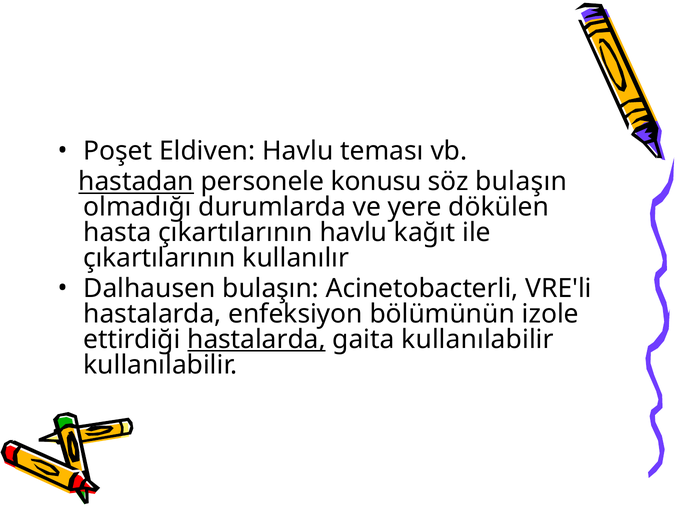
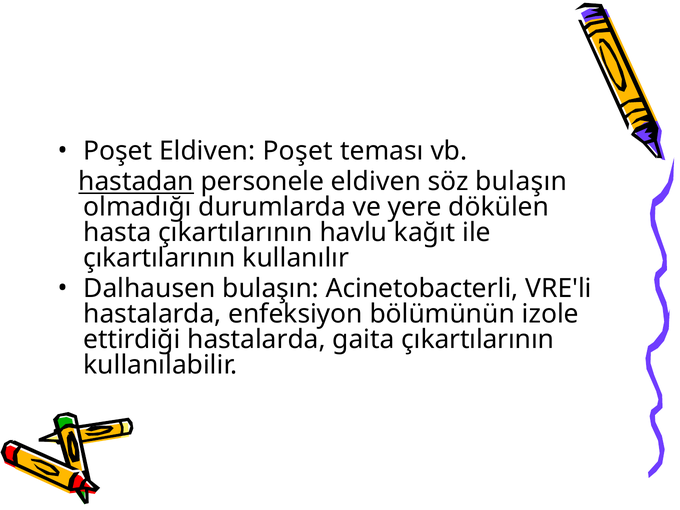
Eldiven Havlu: Havlu -> Poşet (298, 151)
personele konusu: konusu -> eldiven (376, 182)
hastalarda underline: present -> none (257, 339)
gaita kullanılabilir: kullanılabilir -> çıkartılarının (478, 339)
